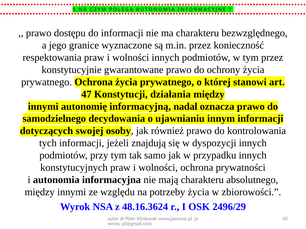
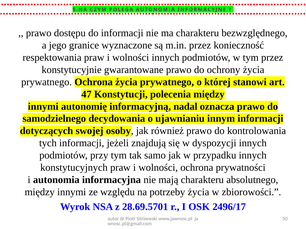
działania: działania -> polecenia (171, 94)
48.16.3624: 48.16.3624 -> 28.69.5701 (145, 207)
2496/29: 2496/29 -> 2496/17 (229, 207)
